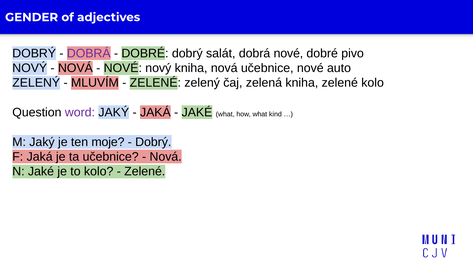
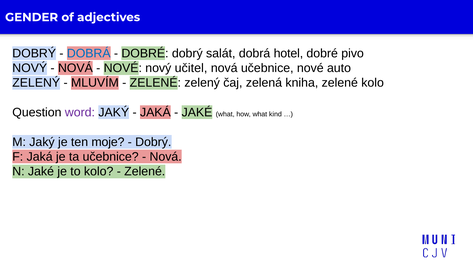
DOBRÁ colour: purple -> blue (89, 53)
dobrá nové: nové -> hotel (288, 53)
nový kniha: kniha -> učitel (191, 68)
